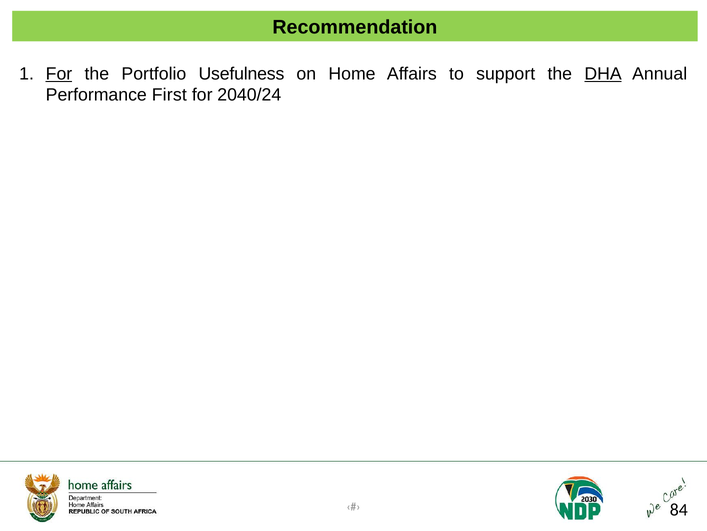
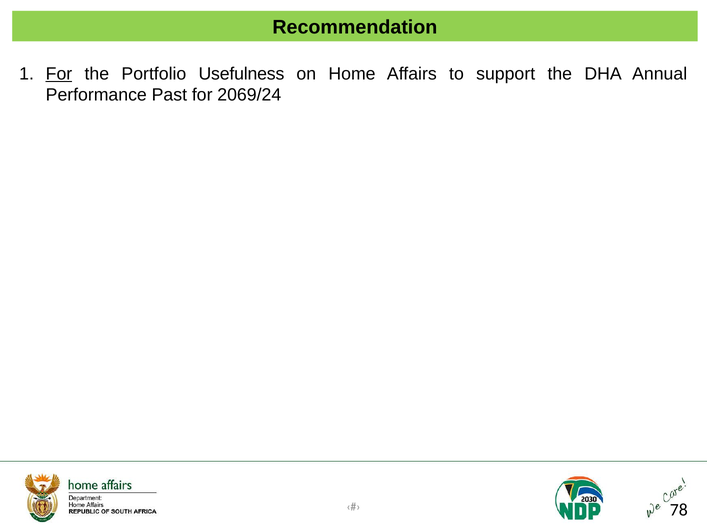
DHA underline: present -> none (603, 74)
First: First -> Past (169, 95)
2040/24: 2040/24 -> 2069/24 (249, 95)
84: 84 -> 78 (679, 509)
